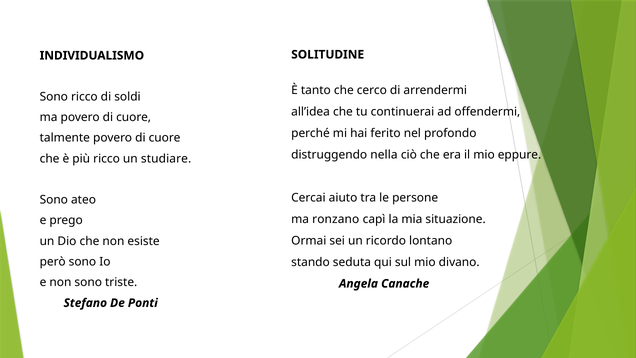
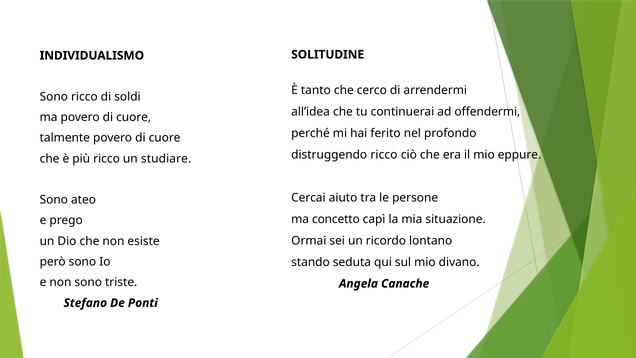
distruggendo nella: nella -> ricco (384, 155)
ronzano: ronzano -> concetto (336, 219)
